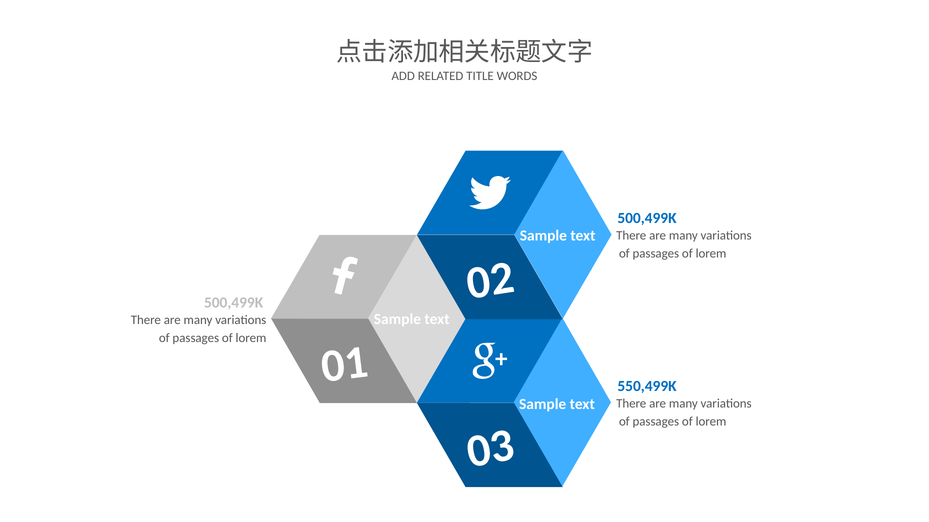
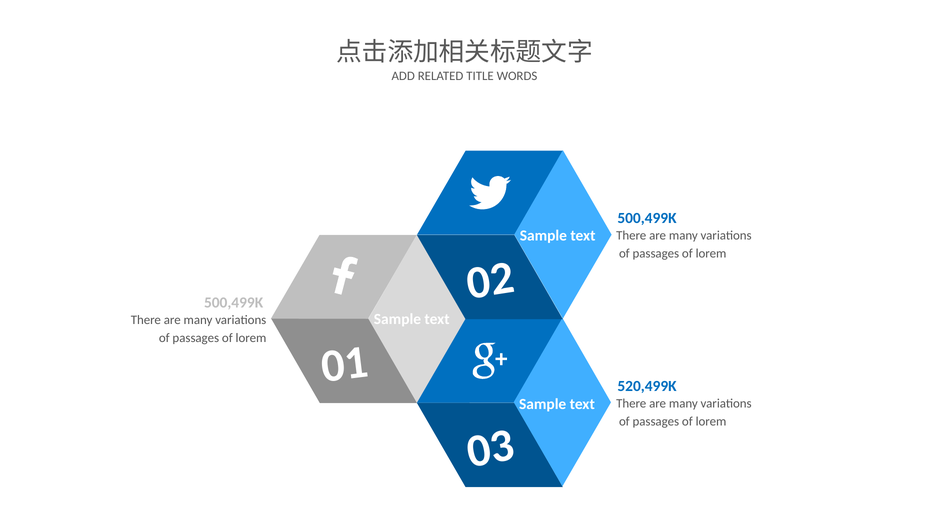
550,499K: 550,499K -> 520,499K (647, 386)
